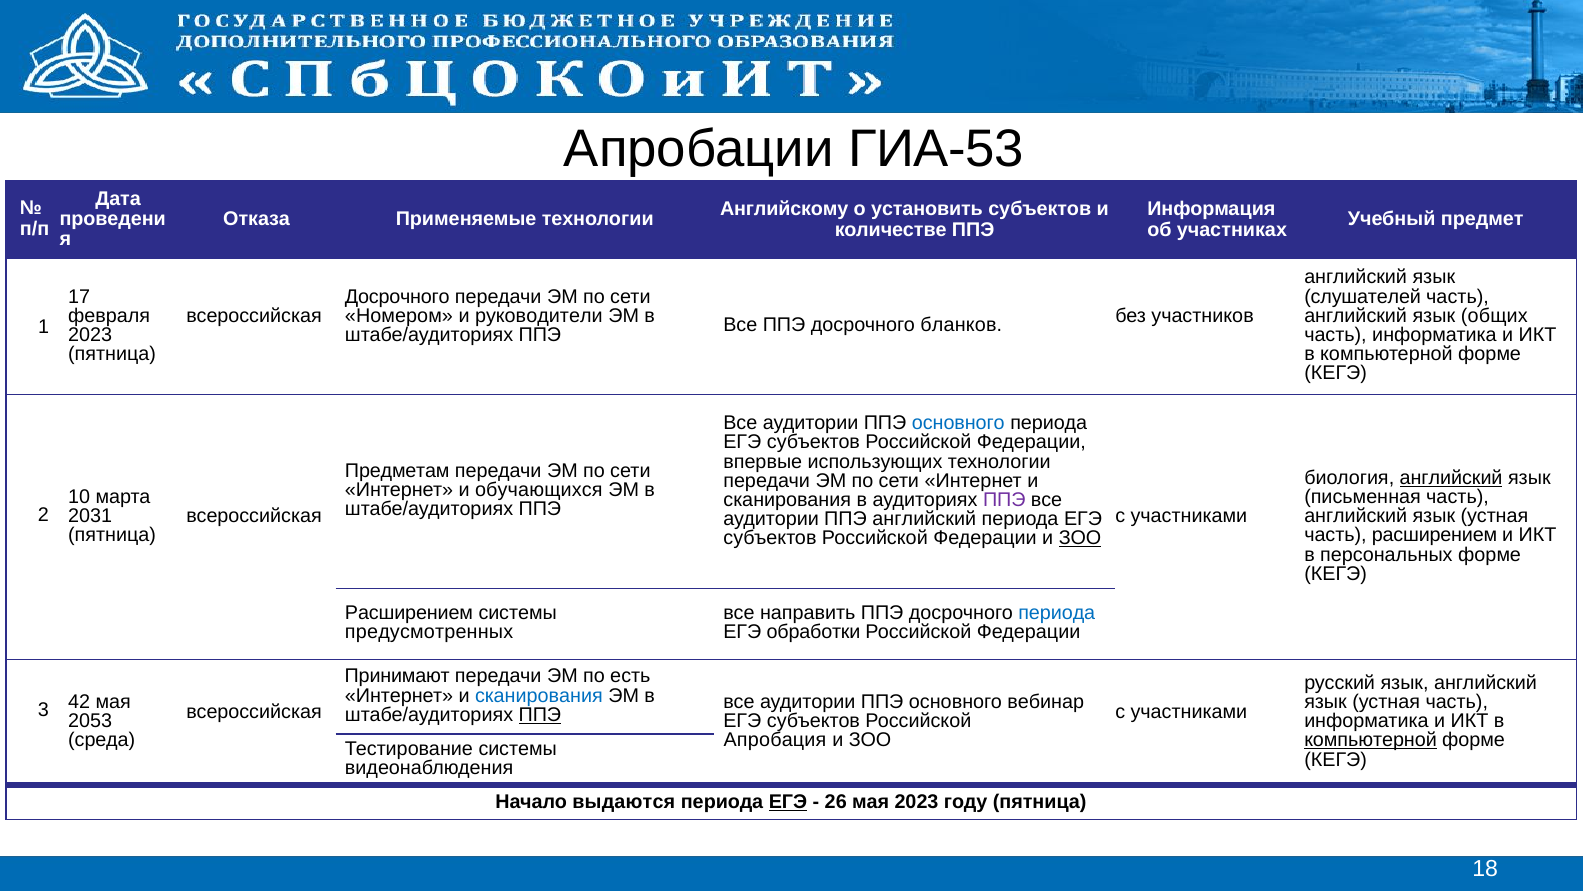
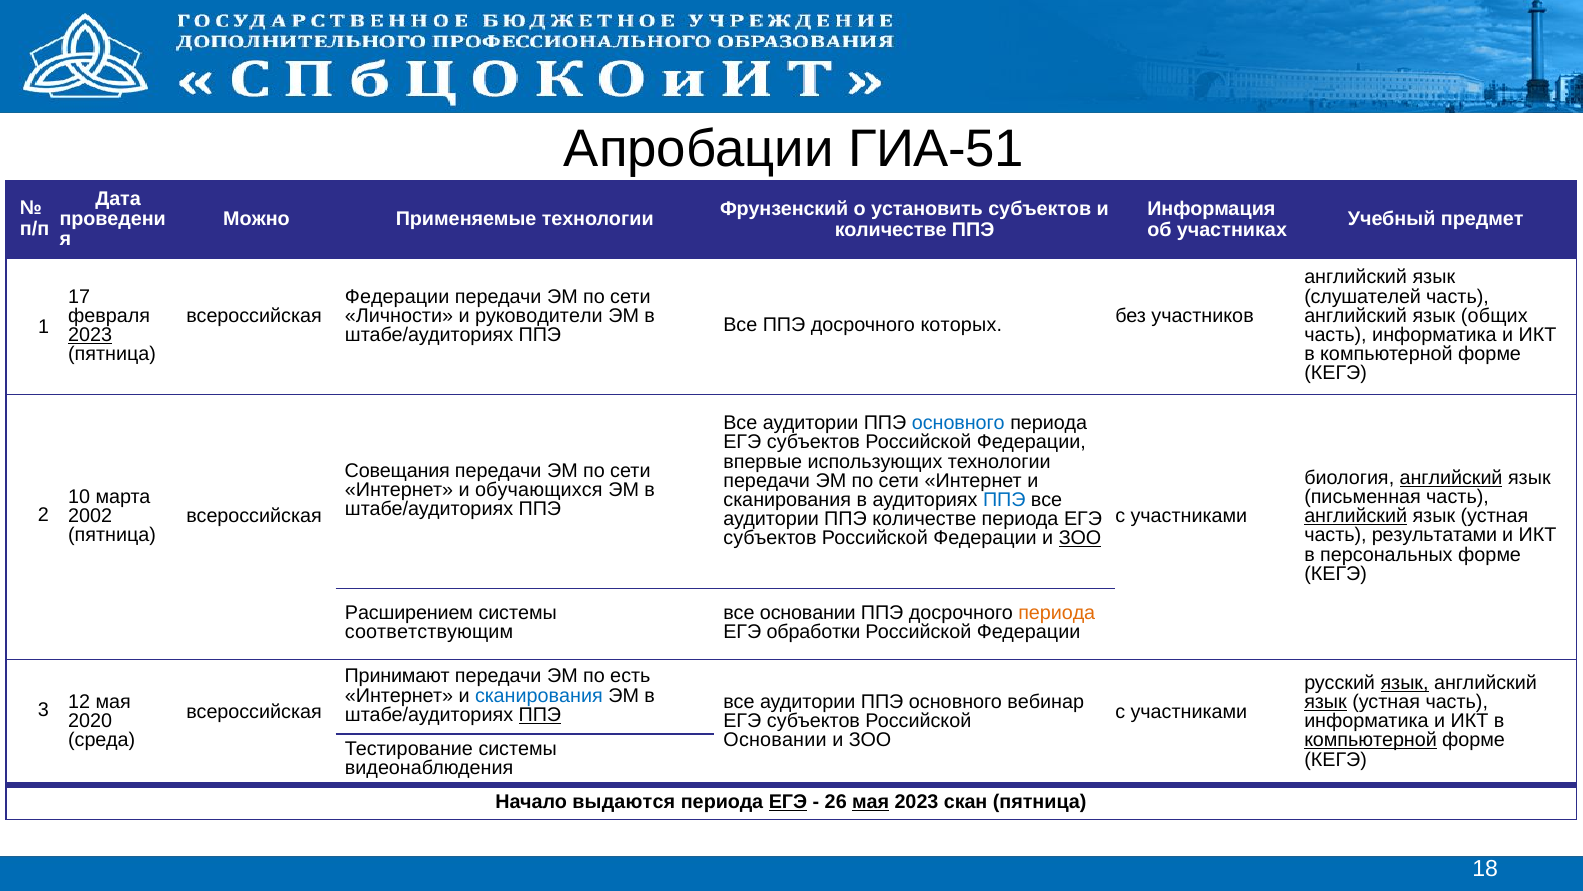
ГИА-53: ГИА-53 -> ГИА-51 (936, 149)
Английскому: Английскому -> Фрунзенский (784, 209)
Отказа: Отказа -> Можно (257, 219)
Досрочного: Досрочного -> Федерации (397, 296)
Номером: Номером -> Личности (399, 315)
2023 underline: none -> present (90, 335)
бланков: бланков -> которых (961, 325)
Предметам: Предметам -> Совещания (397, 471)
ППЭ colour: purple -> blue (1004, 500)
2031: 2031 -> 2002 (90, 516)
английский underline: none -> present (1356, 516)
ППЭ английский: английский -> количестве (924, 519)
часть расширением: расширением -> результатами (1435, 535)
все направить: направить -> основании (808, 613)
периода colour: blue -> orange (1057, 613)
предусмотренных: предусмотренных -> соответствующим (429, 632)
язык underline: none -> present (1405, 683)
язык underline: none -> present (1326, 702)
42: 42 -> 12 (79, 702)
2053: 2053 -> 2020 (90, 721)
Апробация: Апробация -> Основании (775, 740)
мая underline: none -> present (871, 801)
году: году -> скан (966, 801)
